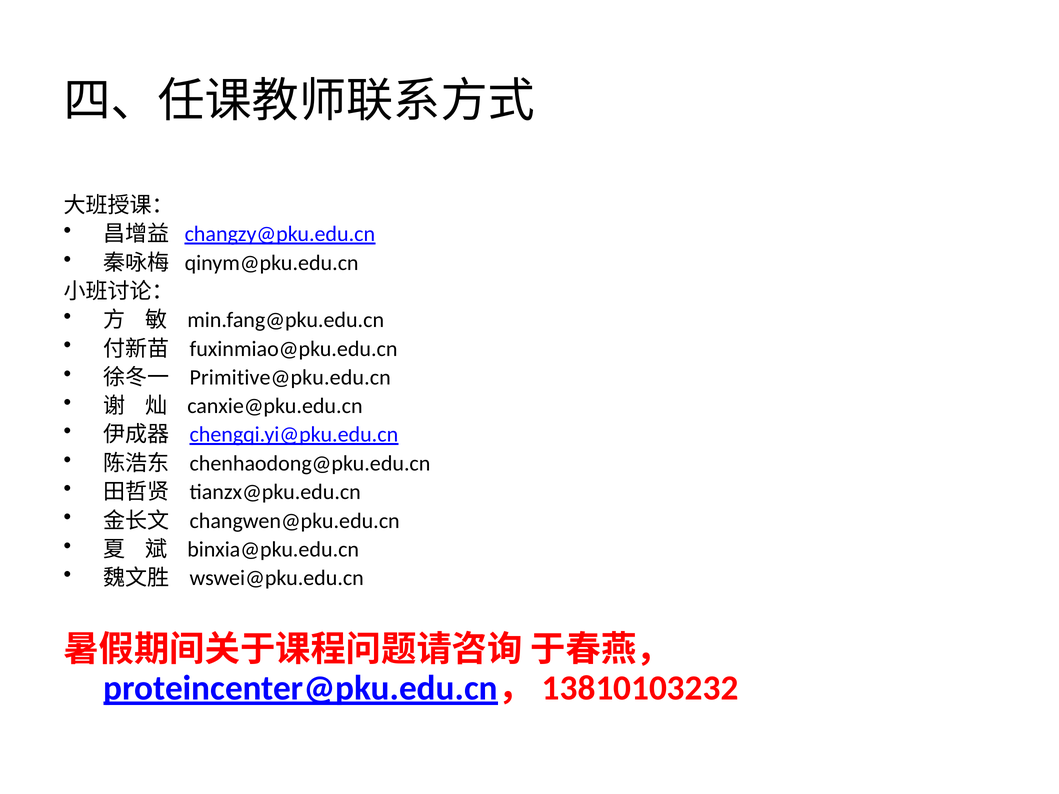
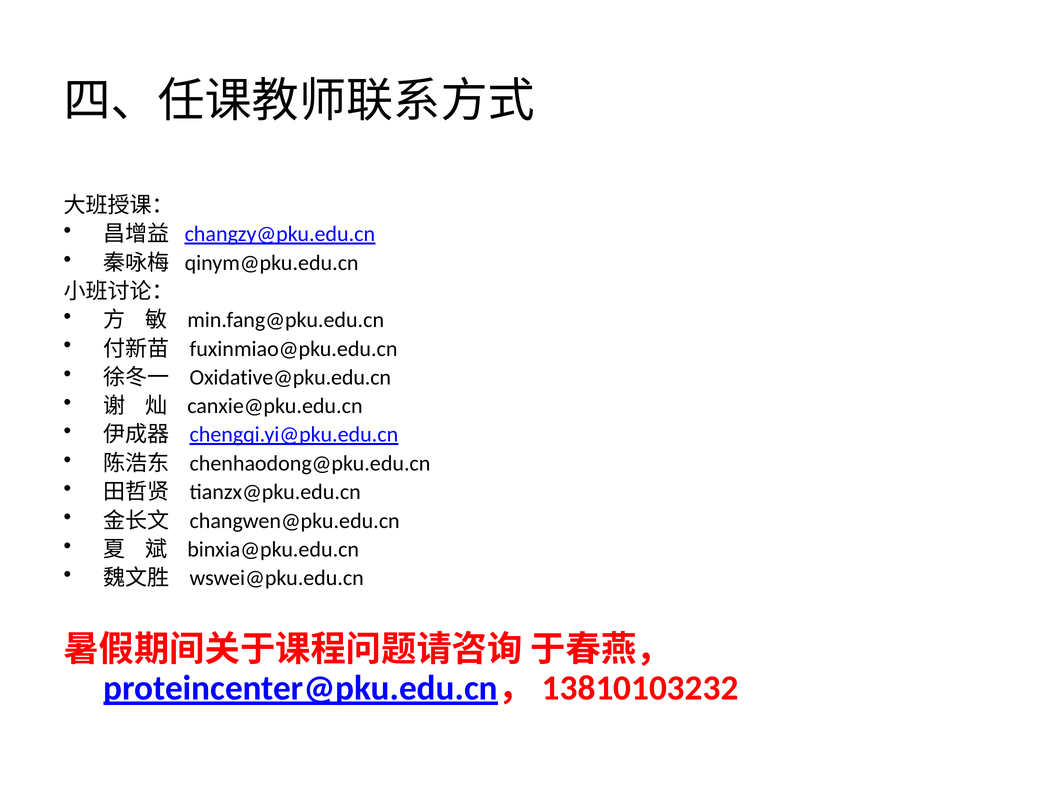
Primitive@pku.edu.cn: Primitive@pku.edu.cn -> Oxidative@pku.edu.cn (290, 377)
